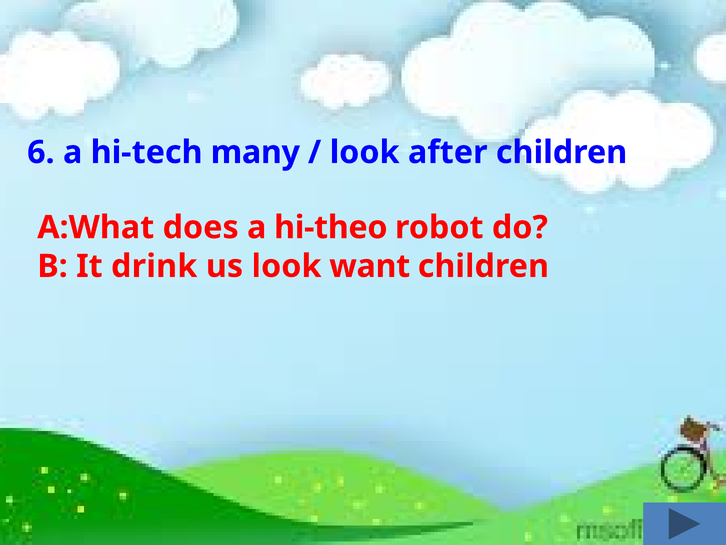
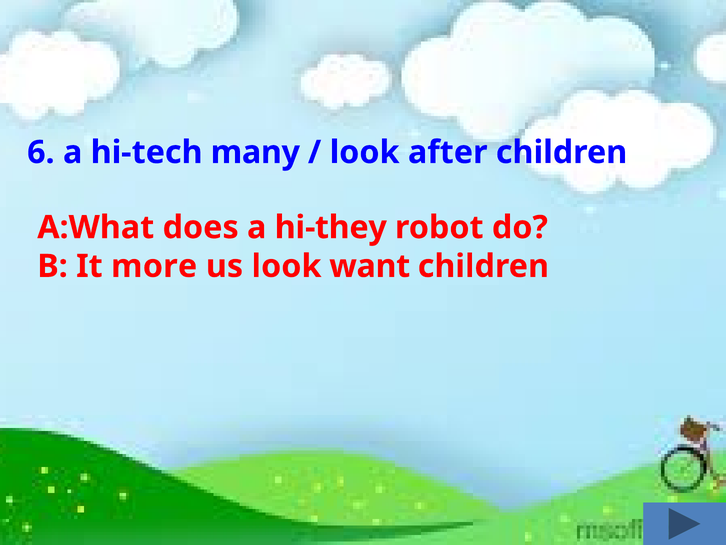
hi-theo: hi-theo -> hi-they (331, 227)
drink: drink -> more (154, 266)
